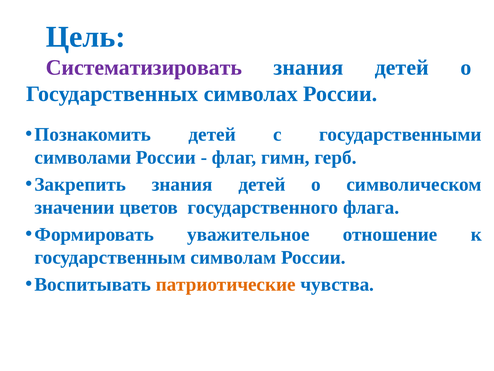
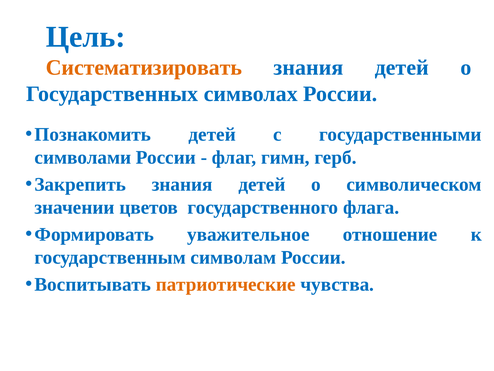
Систематизировать colour: purple -> orange (144, 67)
